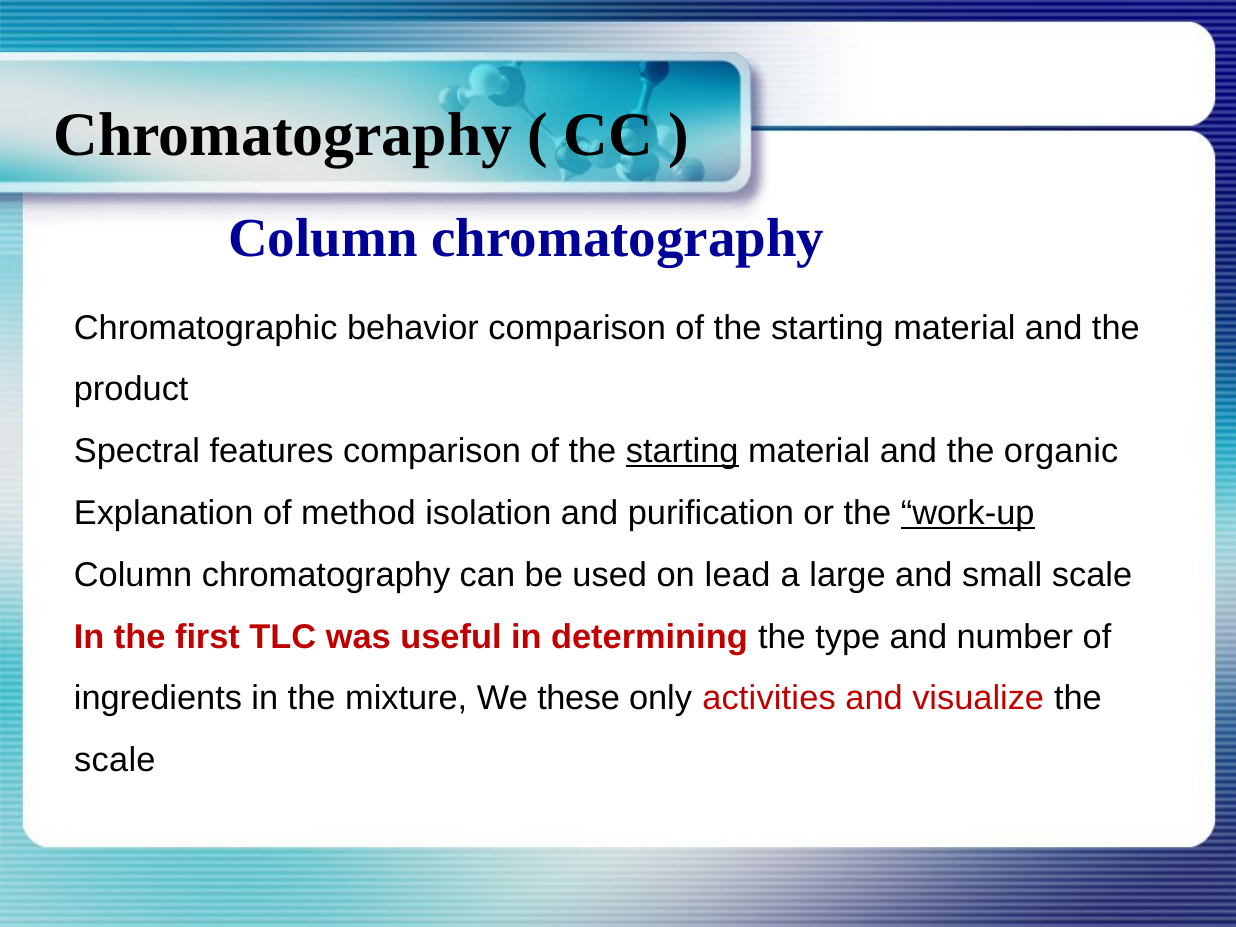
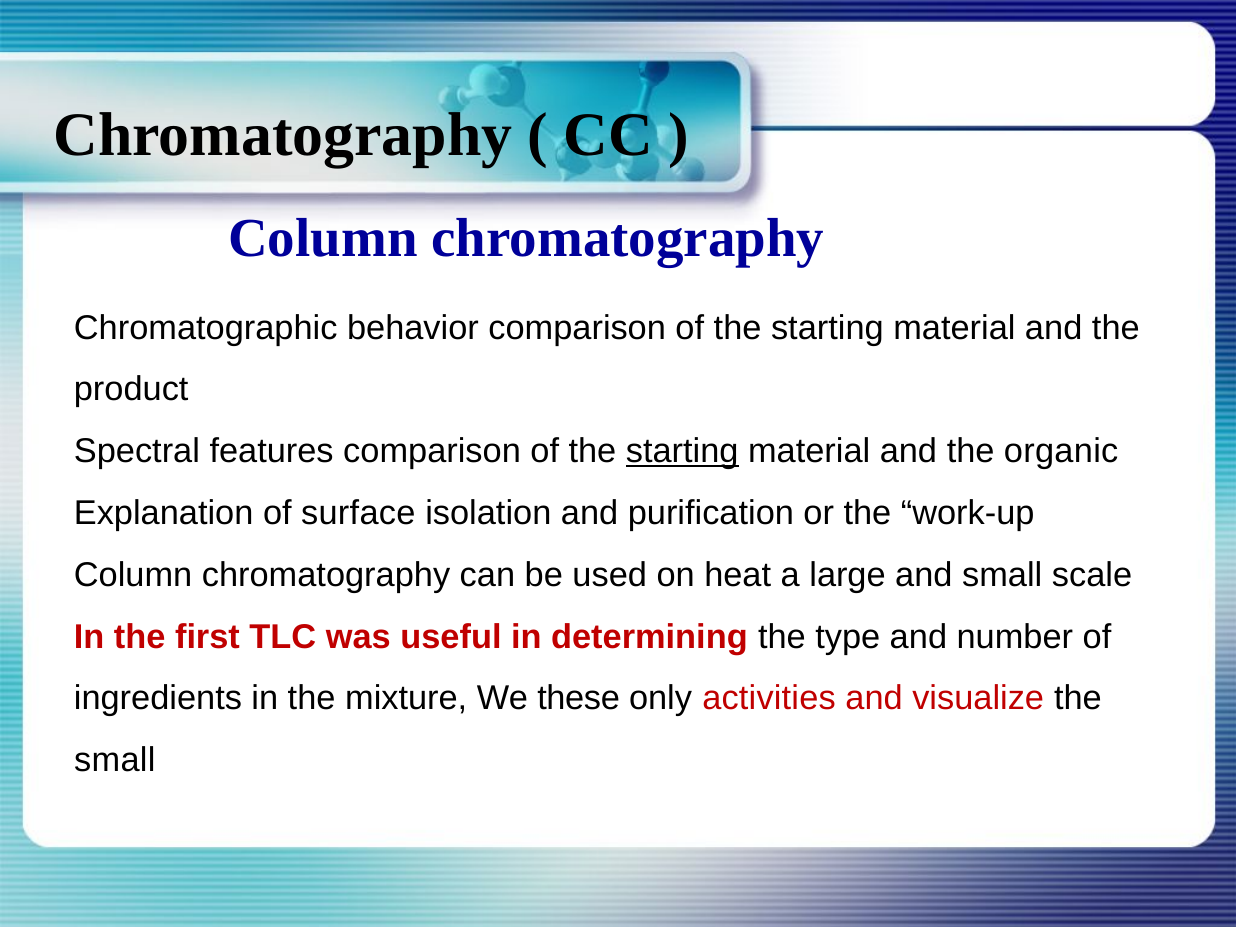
method: method -> surface (358, 513)
work-up underline: present -> none (968, 513)
lead: lead -> heat (738, 575)
scale: scale -> small (115, 760)
